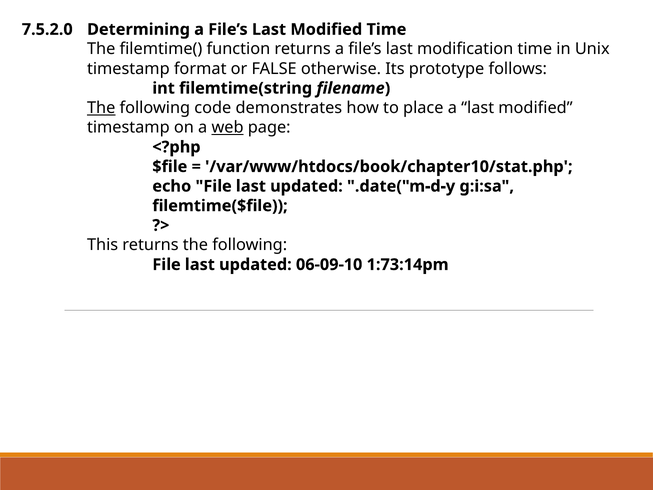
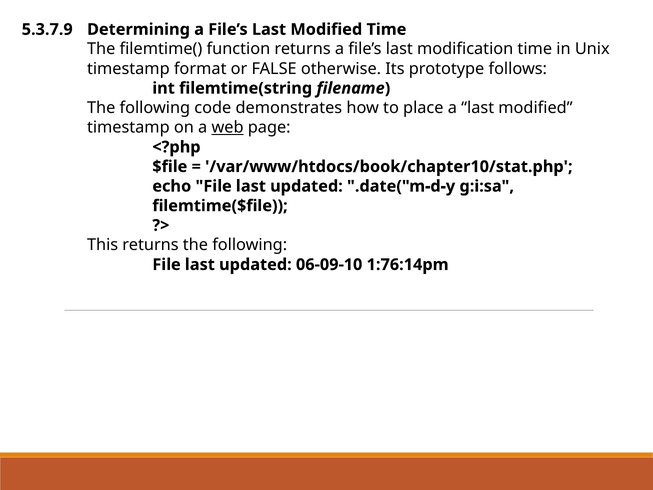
7.5.2.0: 7.5.2.0 -> 5.3.7.9 (47, 29)
The underline: present -> none (101, 108)
1:73:14pm: 1:73:14pm -> 1:76:14pm (408, 265)
